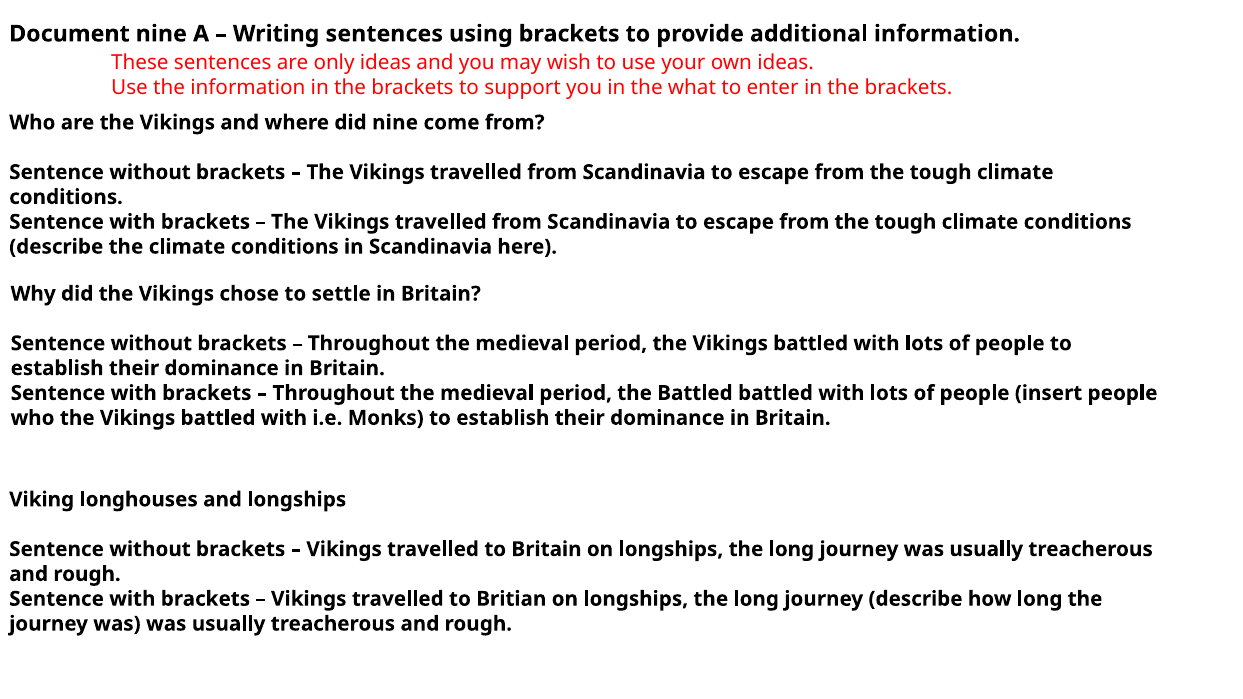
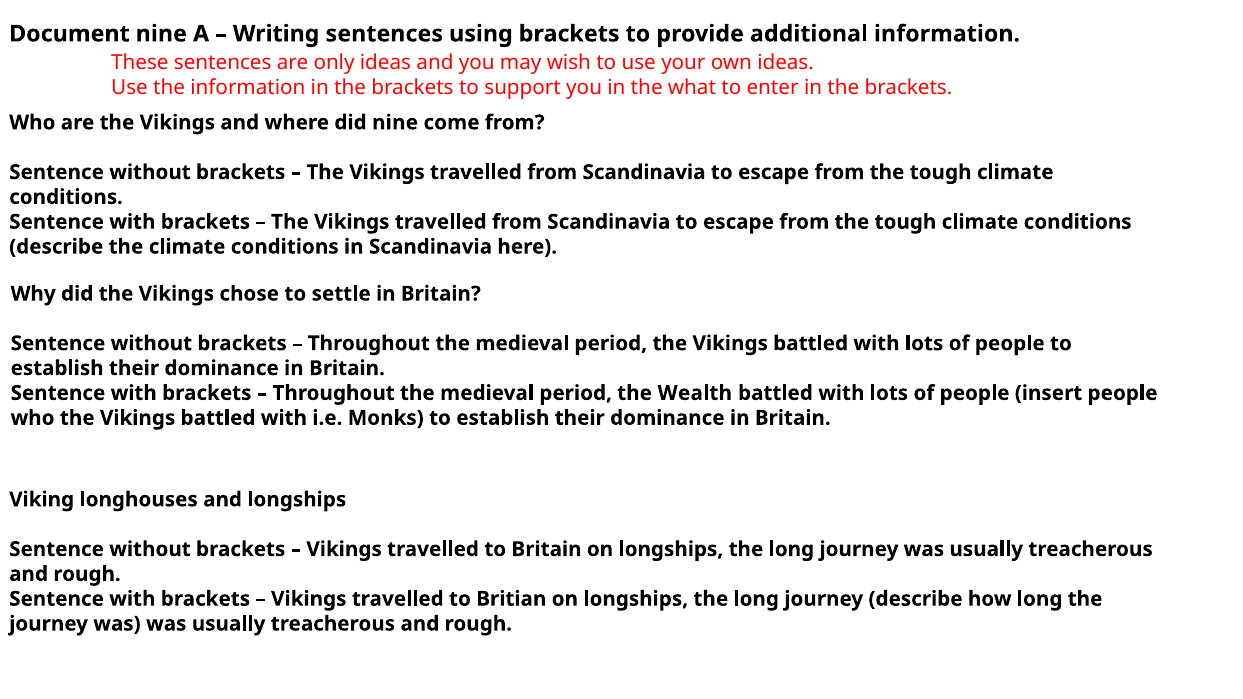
the Battled: Battled -> Wealth (695, 393)
